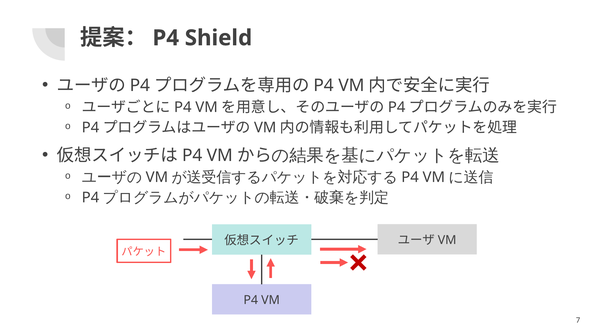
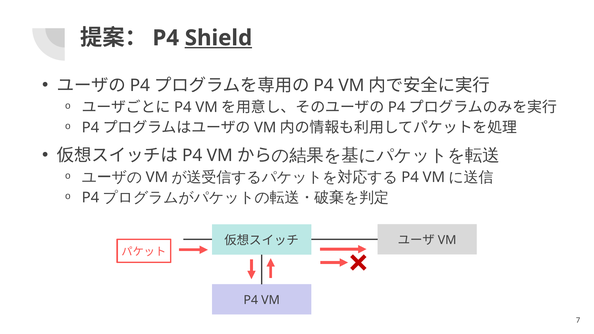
Shield underline: none -> present (218, 38)
